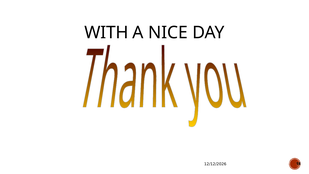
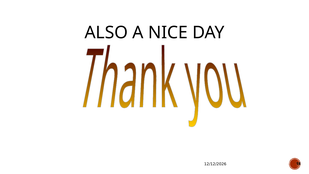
WITH: WITH -> ALSO (106, 33)
